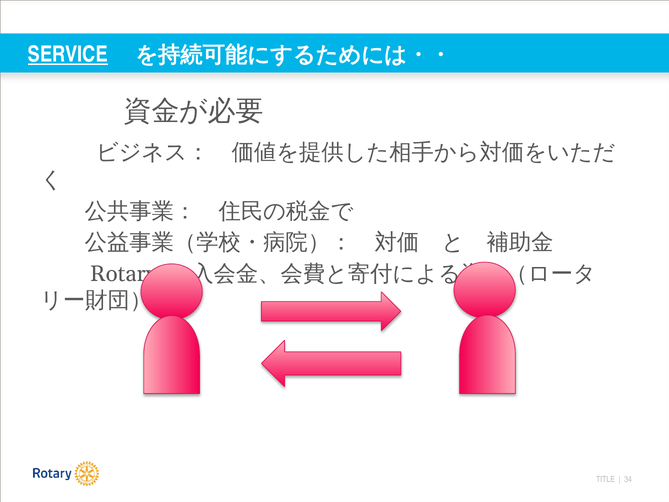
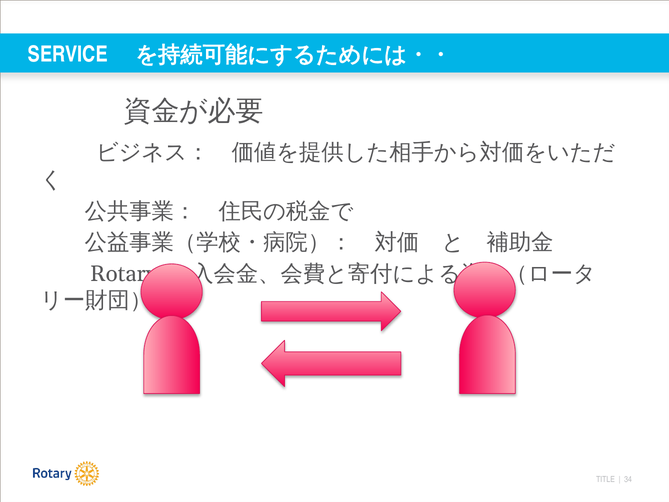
SERVICE underline: present -> none (68, 55)
